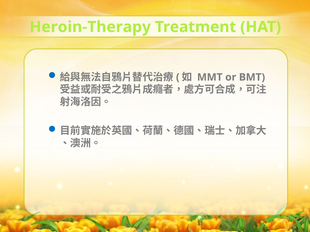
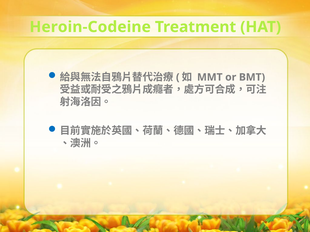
Heroin-Therapy: Heroin-Therapy -> Heroin-Codeine (90, 27)
